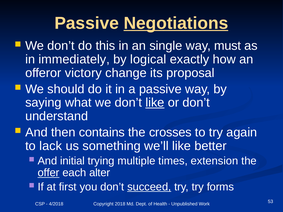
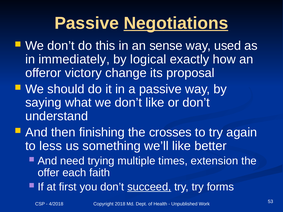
single: single -> sense (166, 46)
must: must -> used (228, 46)
like underline: present -> none (155, 103)
contains: contains -> finishing (102, 132)
lack: lack -> less (51, 146)
initial: initial -> need (72, 161)
offer underline: present -> none (49, 173)
alter: alter -> faith (100, 173)
